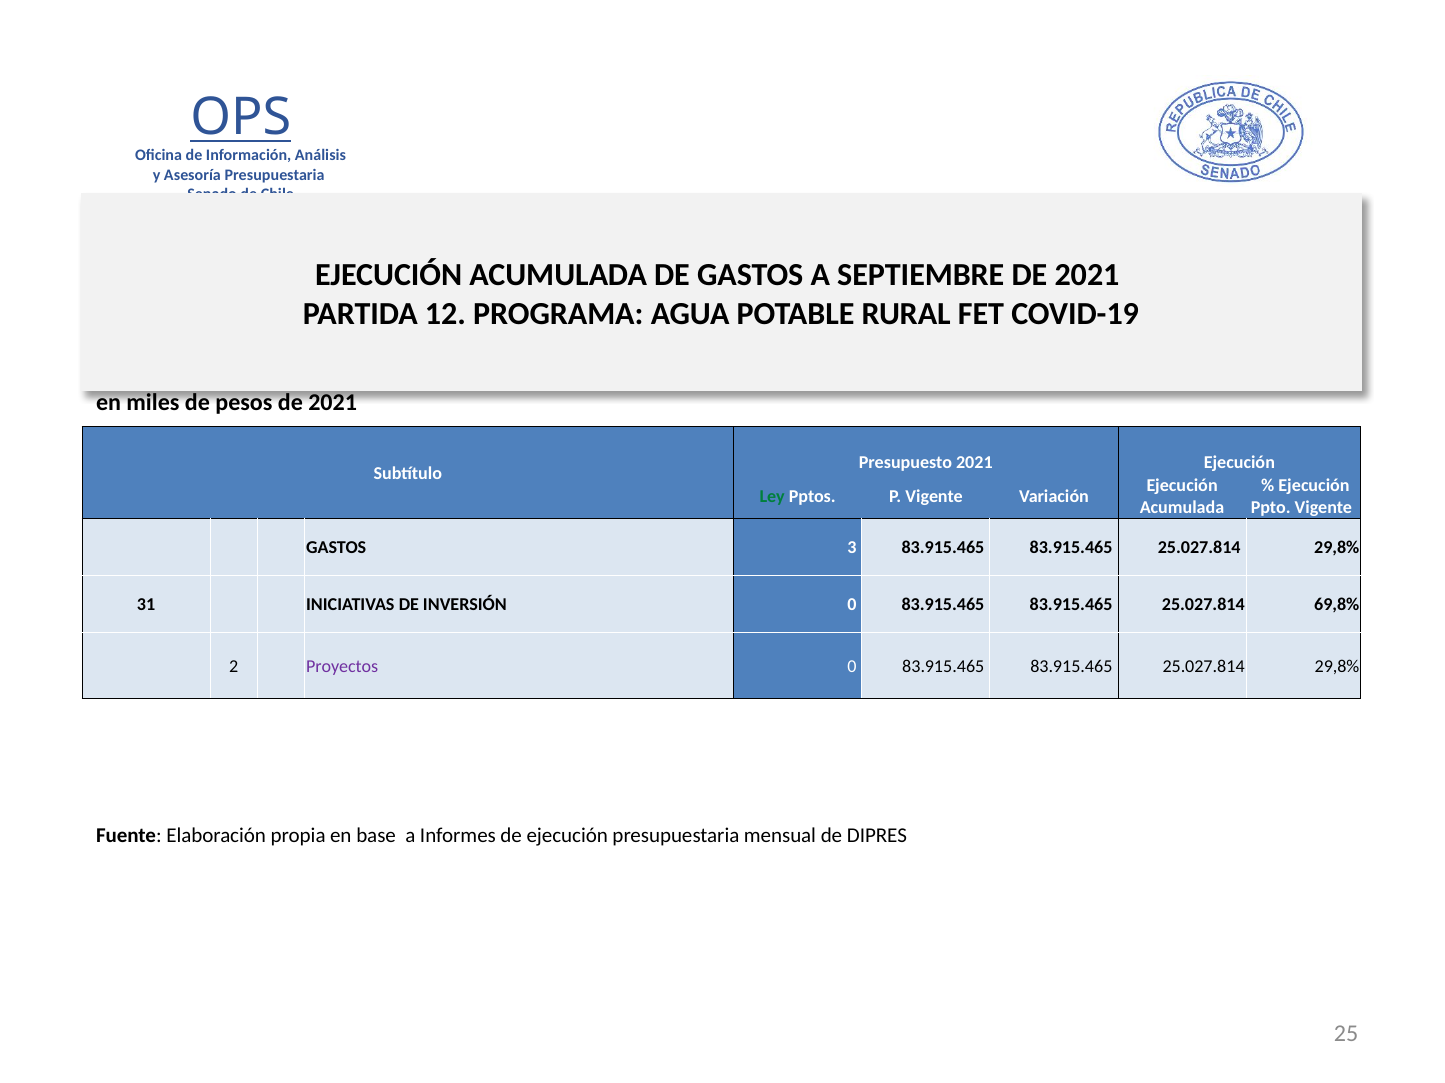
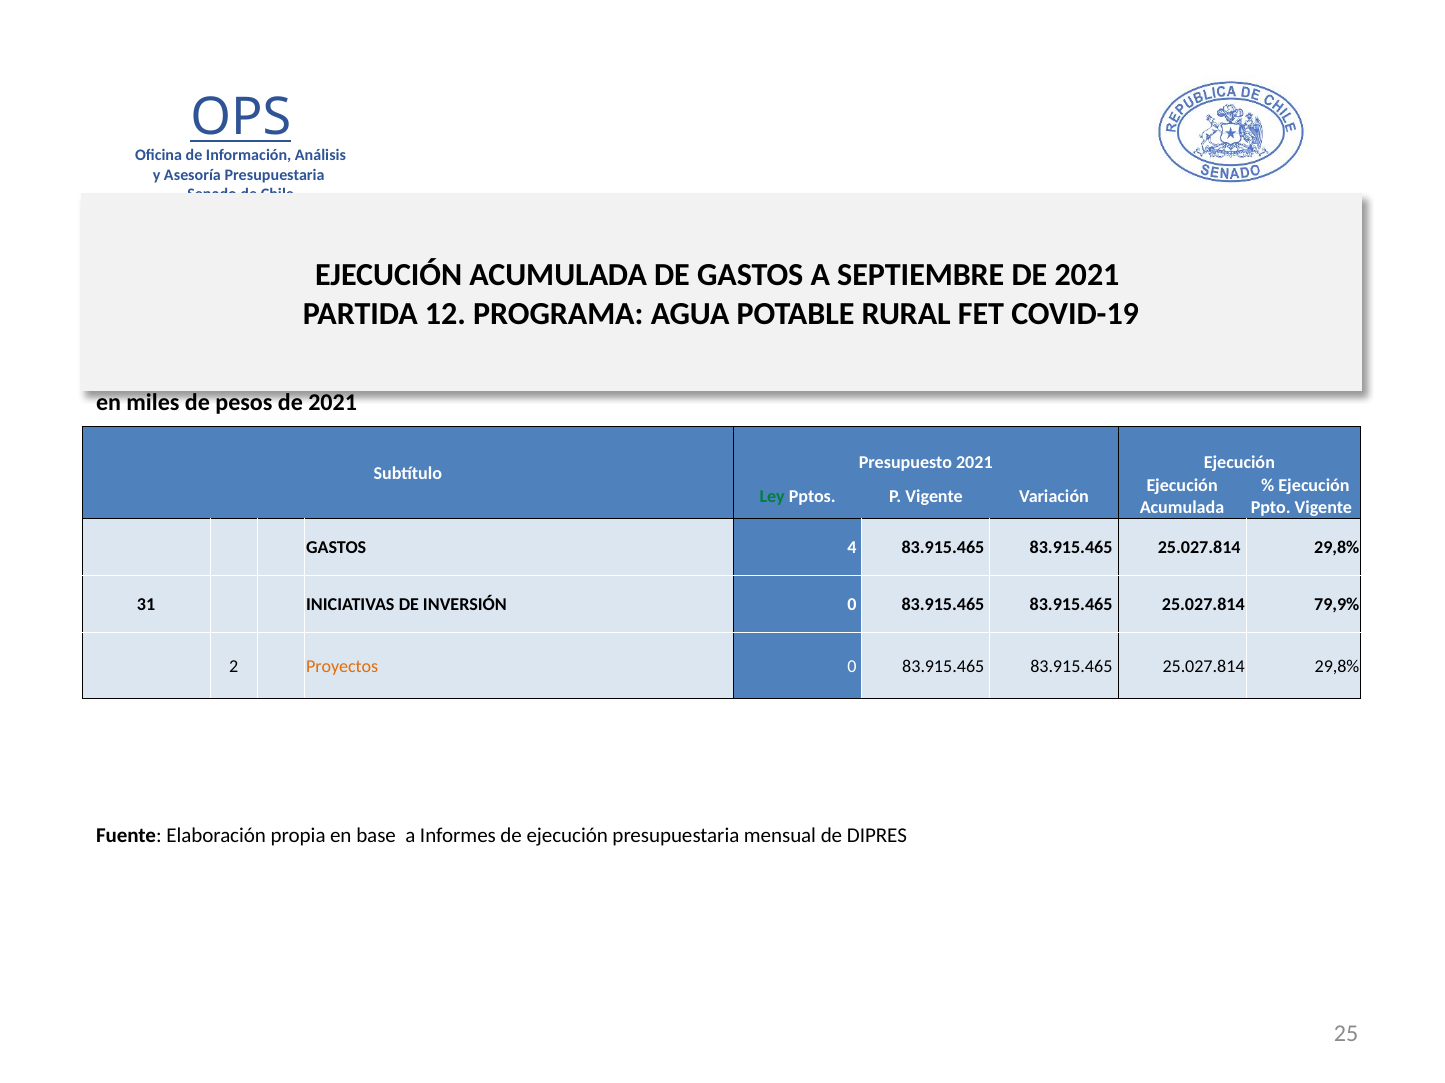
3: 3 -> 4 (852, 548)
69,8%: 69,8% -> 79,9% (1337, 605)
Proyectos colour: purple -> orange (342, 667)
